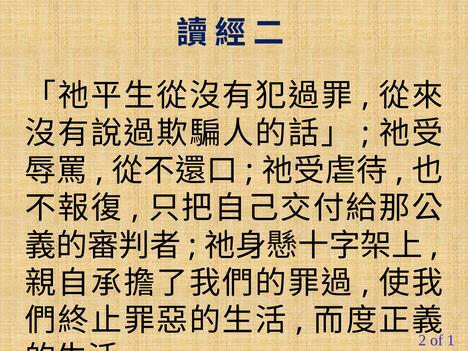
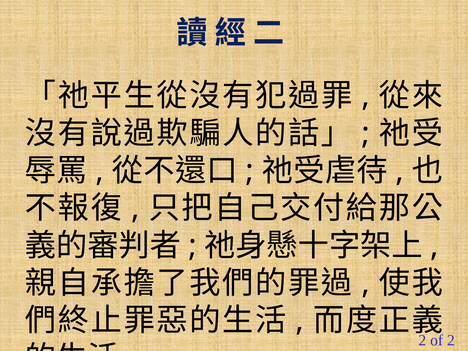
1: 1 -> 2 (451, 340)
